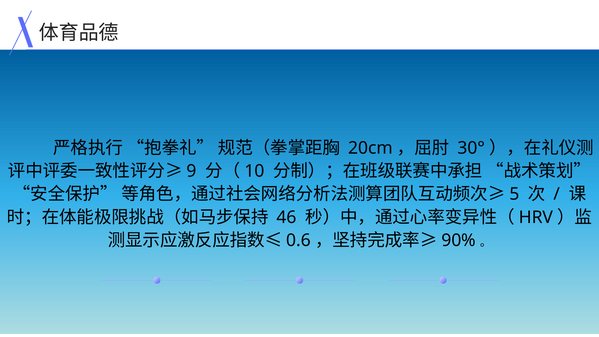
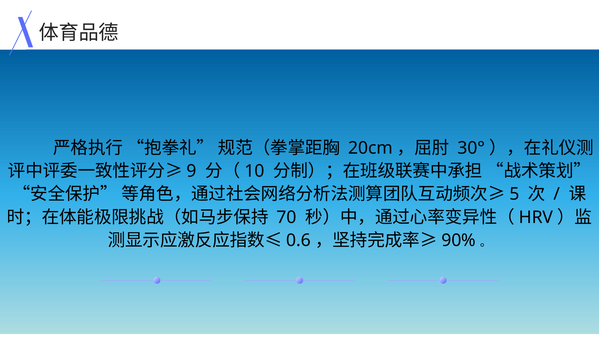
46: 46 -> 70 (287, 217)
